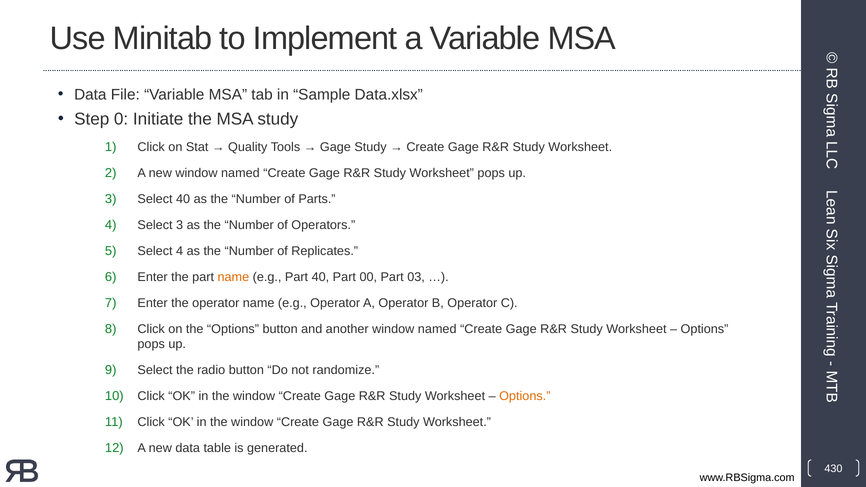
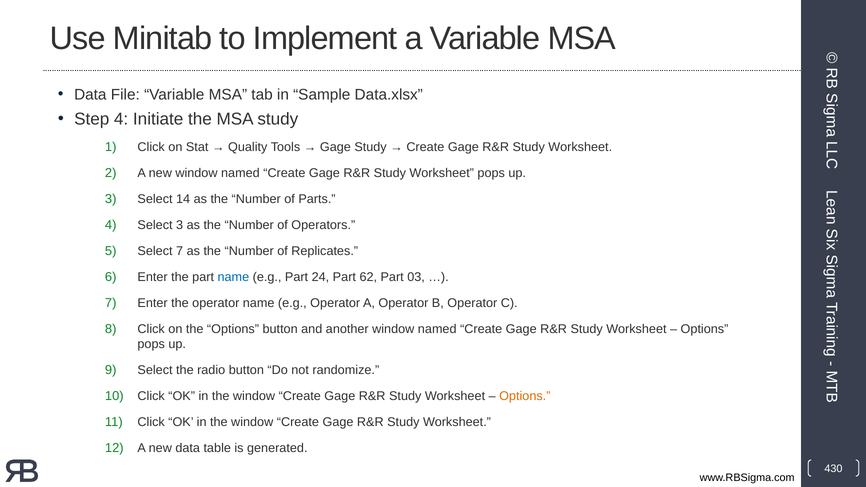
Step 0: 0 -> 4 (121, 119)
Select 40: 40 -> 14 (183, 199)
Select 4: 4 -> 7 (180, 251)
name colour: orange -> blue (233, 277)
Part 40: 40 -> 24 (320, 277)
00: 00 -> 62 (368, 277)
